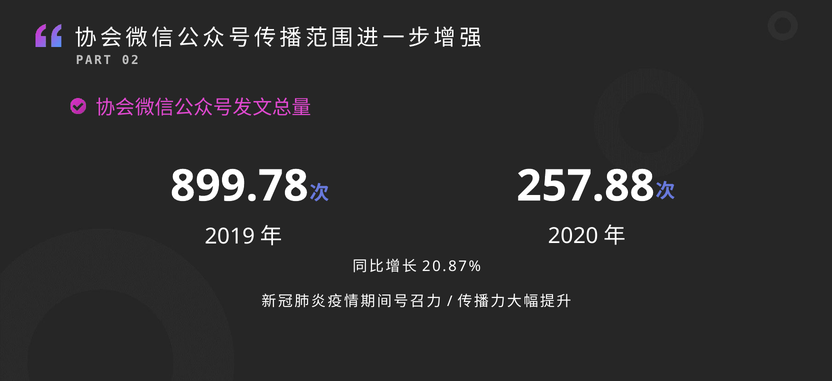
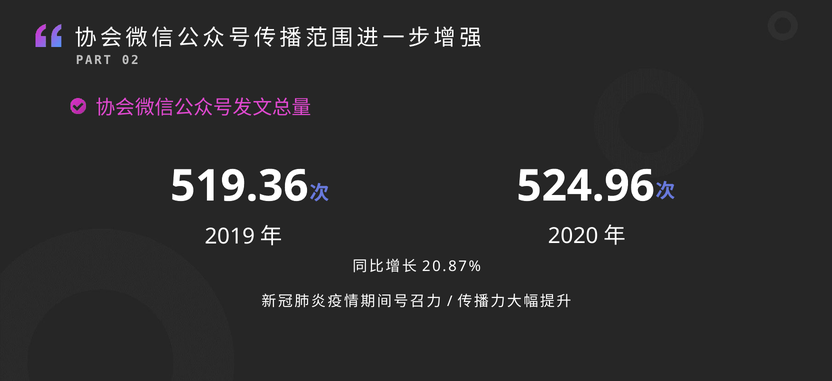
899.78: 899.78 -> 519.36 (239, 186)
257.88: 257.88 -> 524.96 (586, 186)
